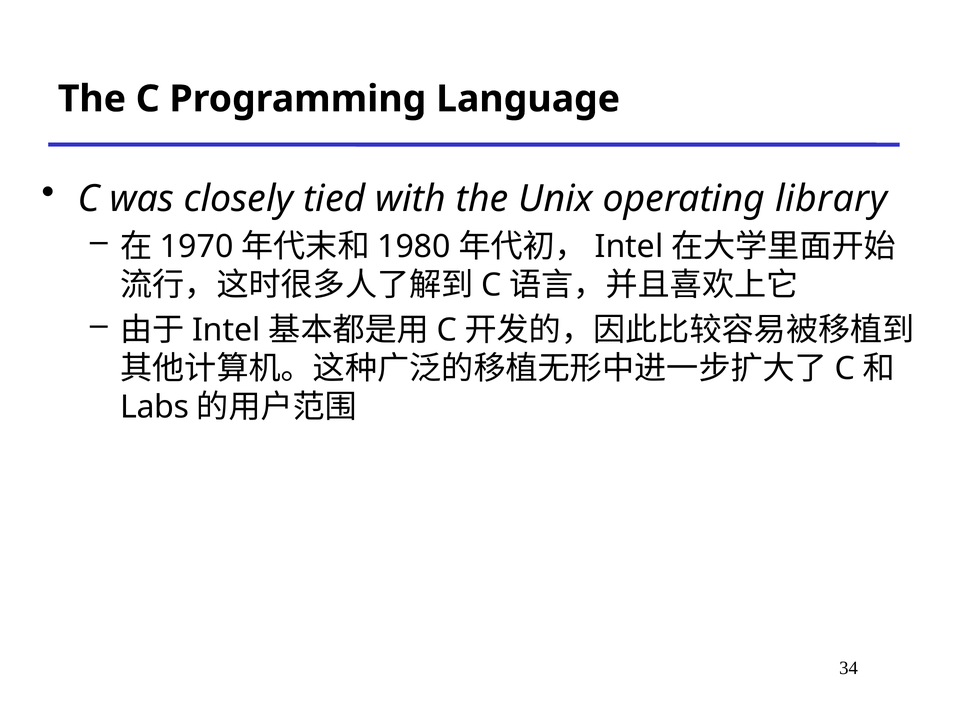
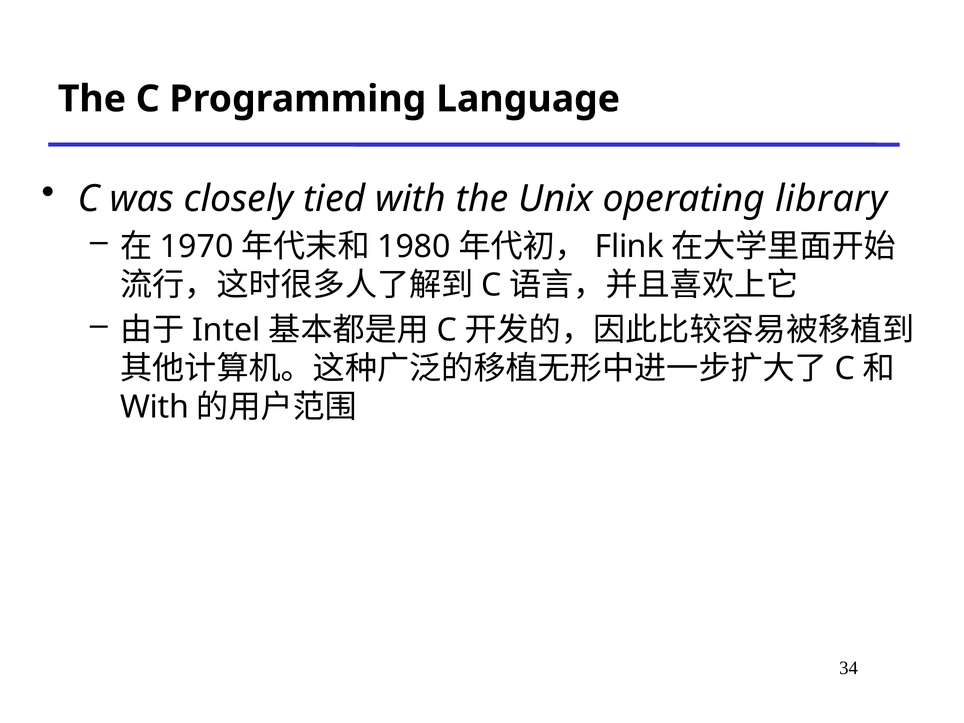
Intel: Intel -> Flink (629, 246)
Labs: Labs -> With (155, 407)
